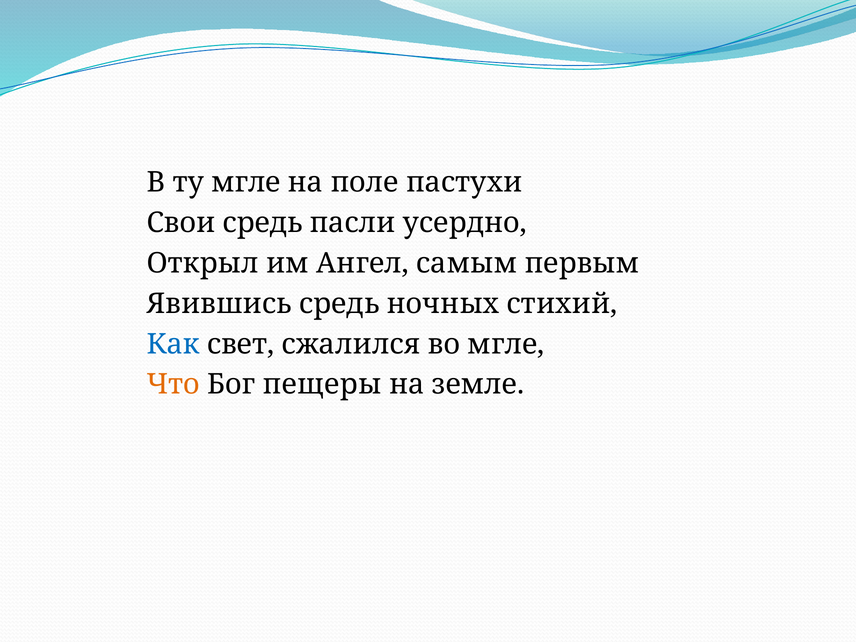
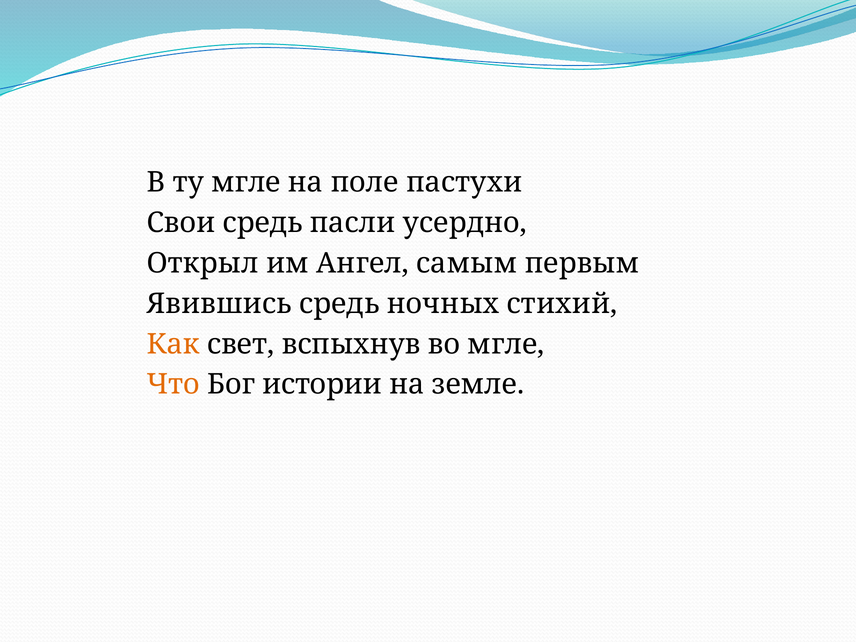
Как colour: blue -> orange (173, 344)
сжалился: сжалился -> вспыхнув (351, 344)
пещеры: пещеры -> истории (322, 385)
